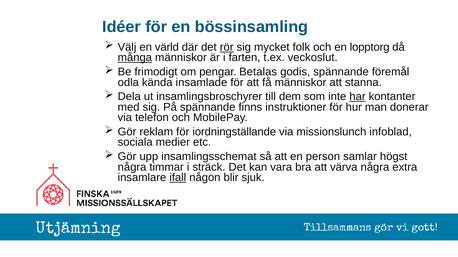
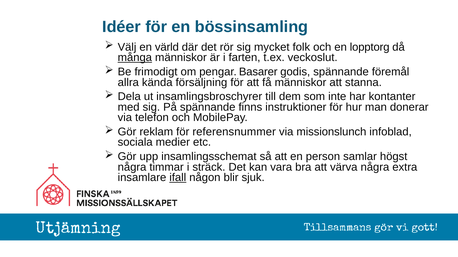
rör underline: present -> none (227, 47)
Betalas: Betalas -> Basarer (258, 72)
odla: odla -> allra (128, 83)
insamlade: insamlade -> försäljning (201, 83)
har underline: present -> none (357, 97)
iordningställande: iordningställande -> referensnummer (234, 132)
